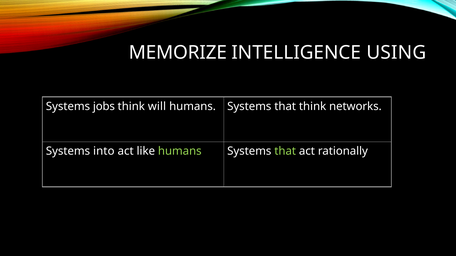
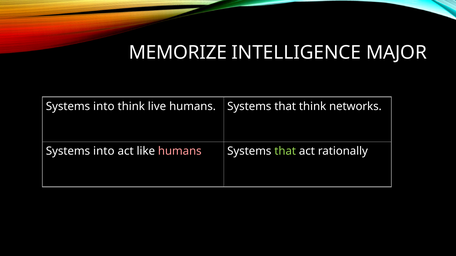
USING: USING -> MAJOR (396, 53)
jobs: jobs -> into (104, 107)
will: will -> live (157, 107)
humans colour: light green -> pink (180, 151)
